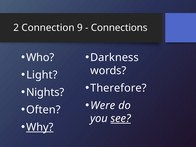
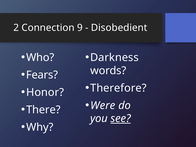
Connections: Connections -> Disobedient (119, 28)
Light: Light -> Fears (42, 75)
Nights: Nights -> Honor (45, 92)
Often: Often -> There (43, 110)
Why underline: present -> none (40, 127)
